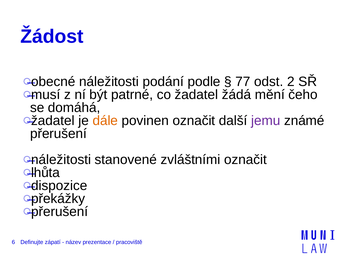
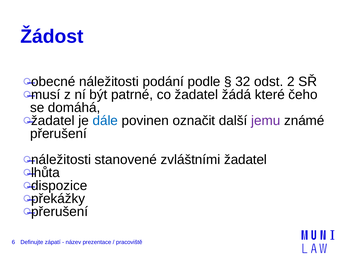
77: 77 -> 32 (243, 81)
mění: mění -> které (270, 94)
dále colour: orange -> blue (105, 120)
zvláštními označit: označit -> žadatel (246, 159)
